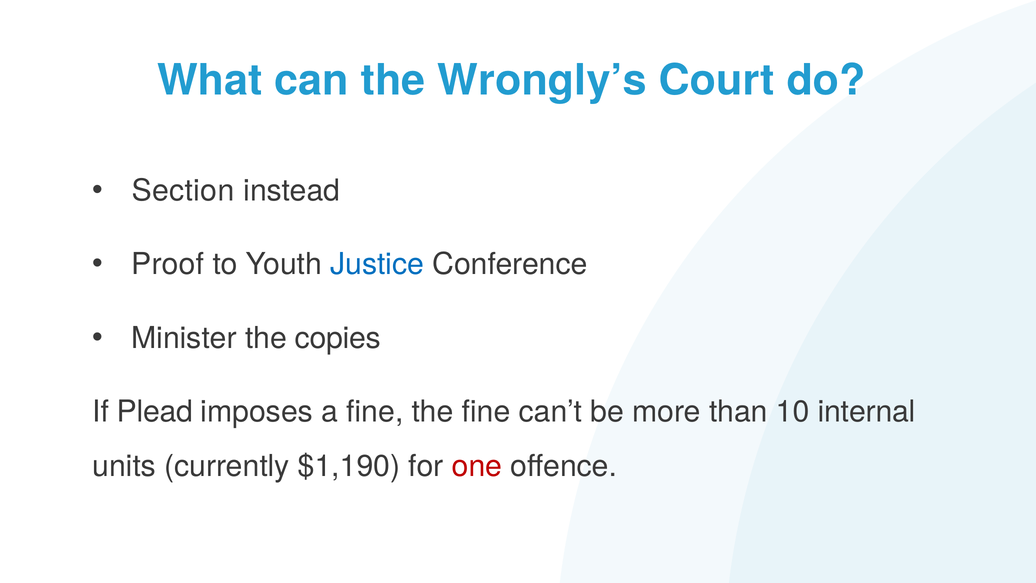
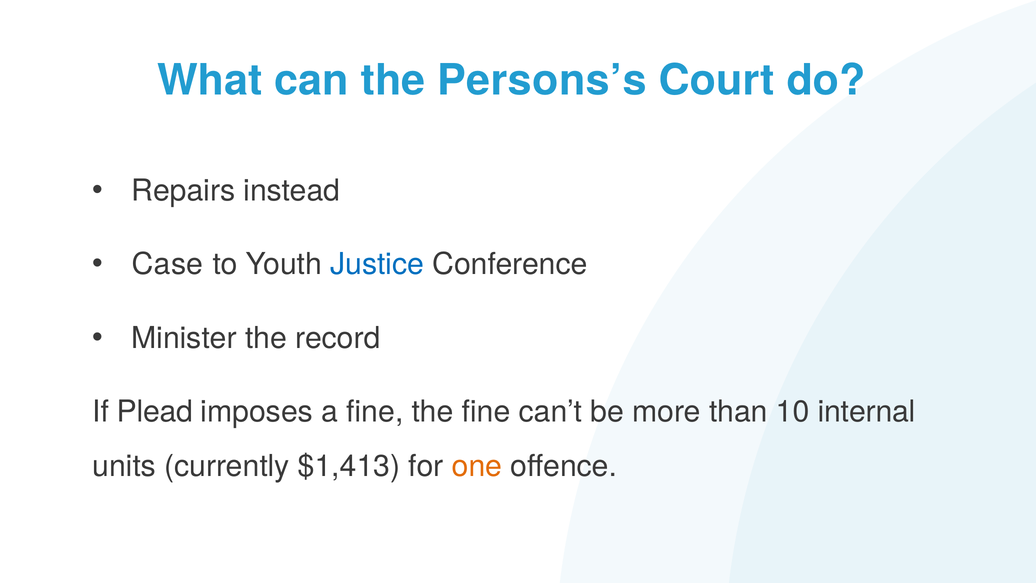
Wrongly’s: Wrongly’s -> Persons’s (542, 80)
Section: Section -> Repairs (183, 191)
Proof: Proof -> Case (168, 264)
copies: copies -> record (338, 338)
$1,190: $1,190 -> $1,413 (349, 466)
one colour: red -> orange (477, 466)
